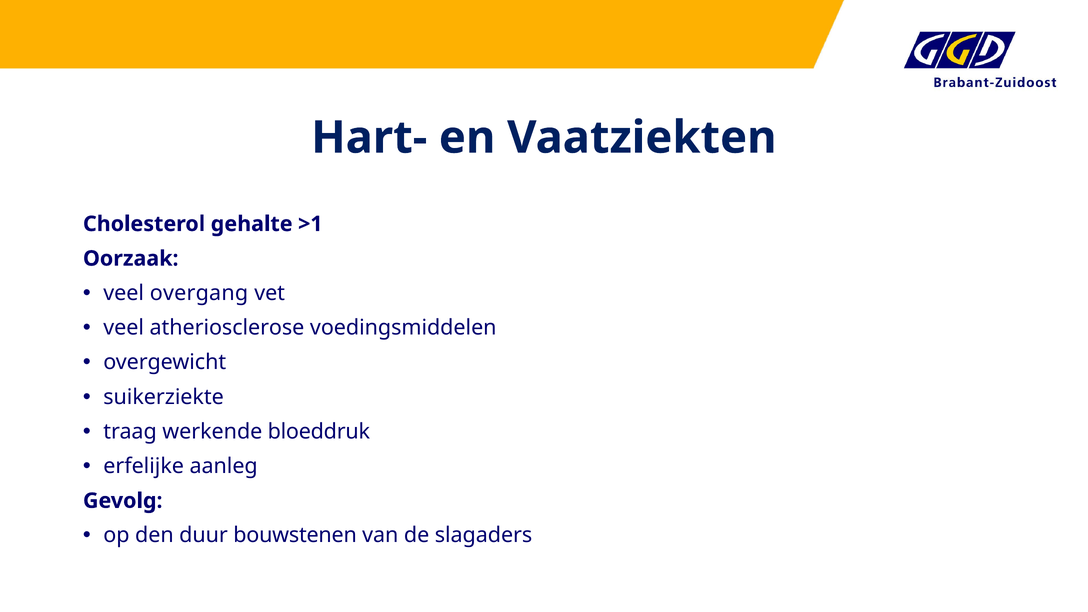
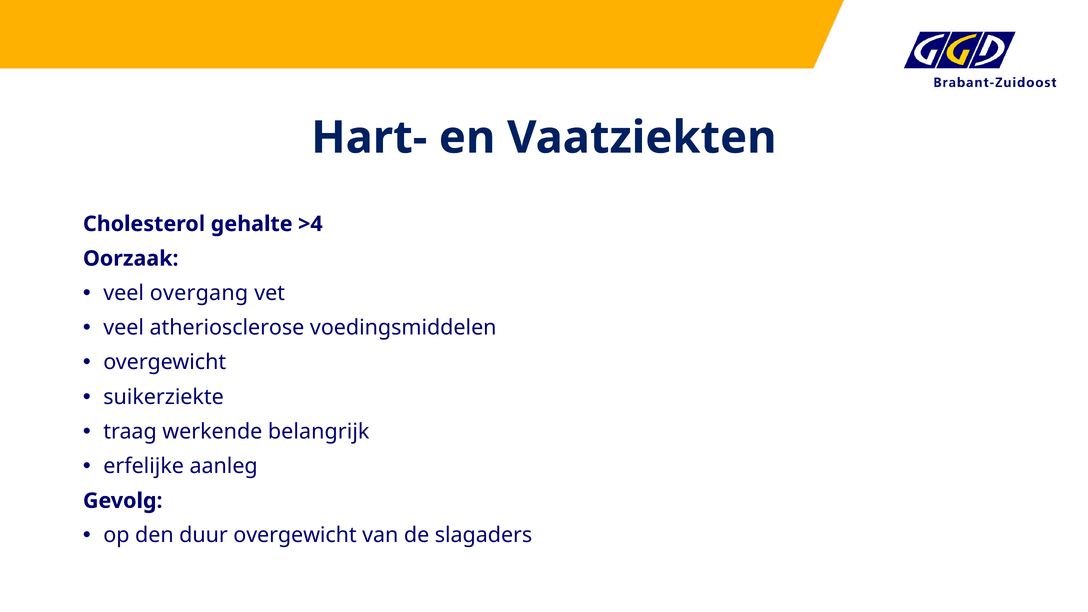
>1: >1 -> >4 (310, 224)
bloeddruk: bloeddruk -> belangrijk (319, 432)
duur bouwstenen: bouwstenen -> overgewicht (295, 535)
